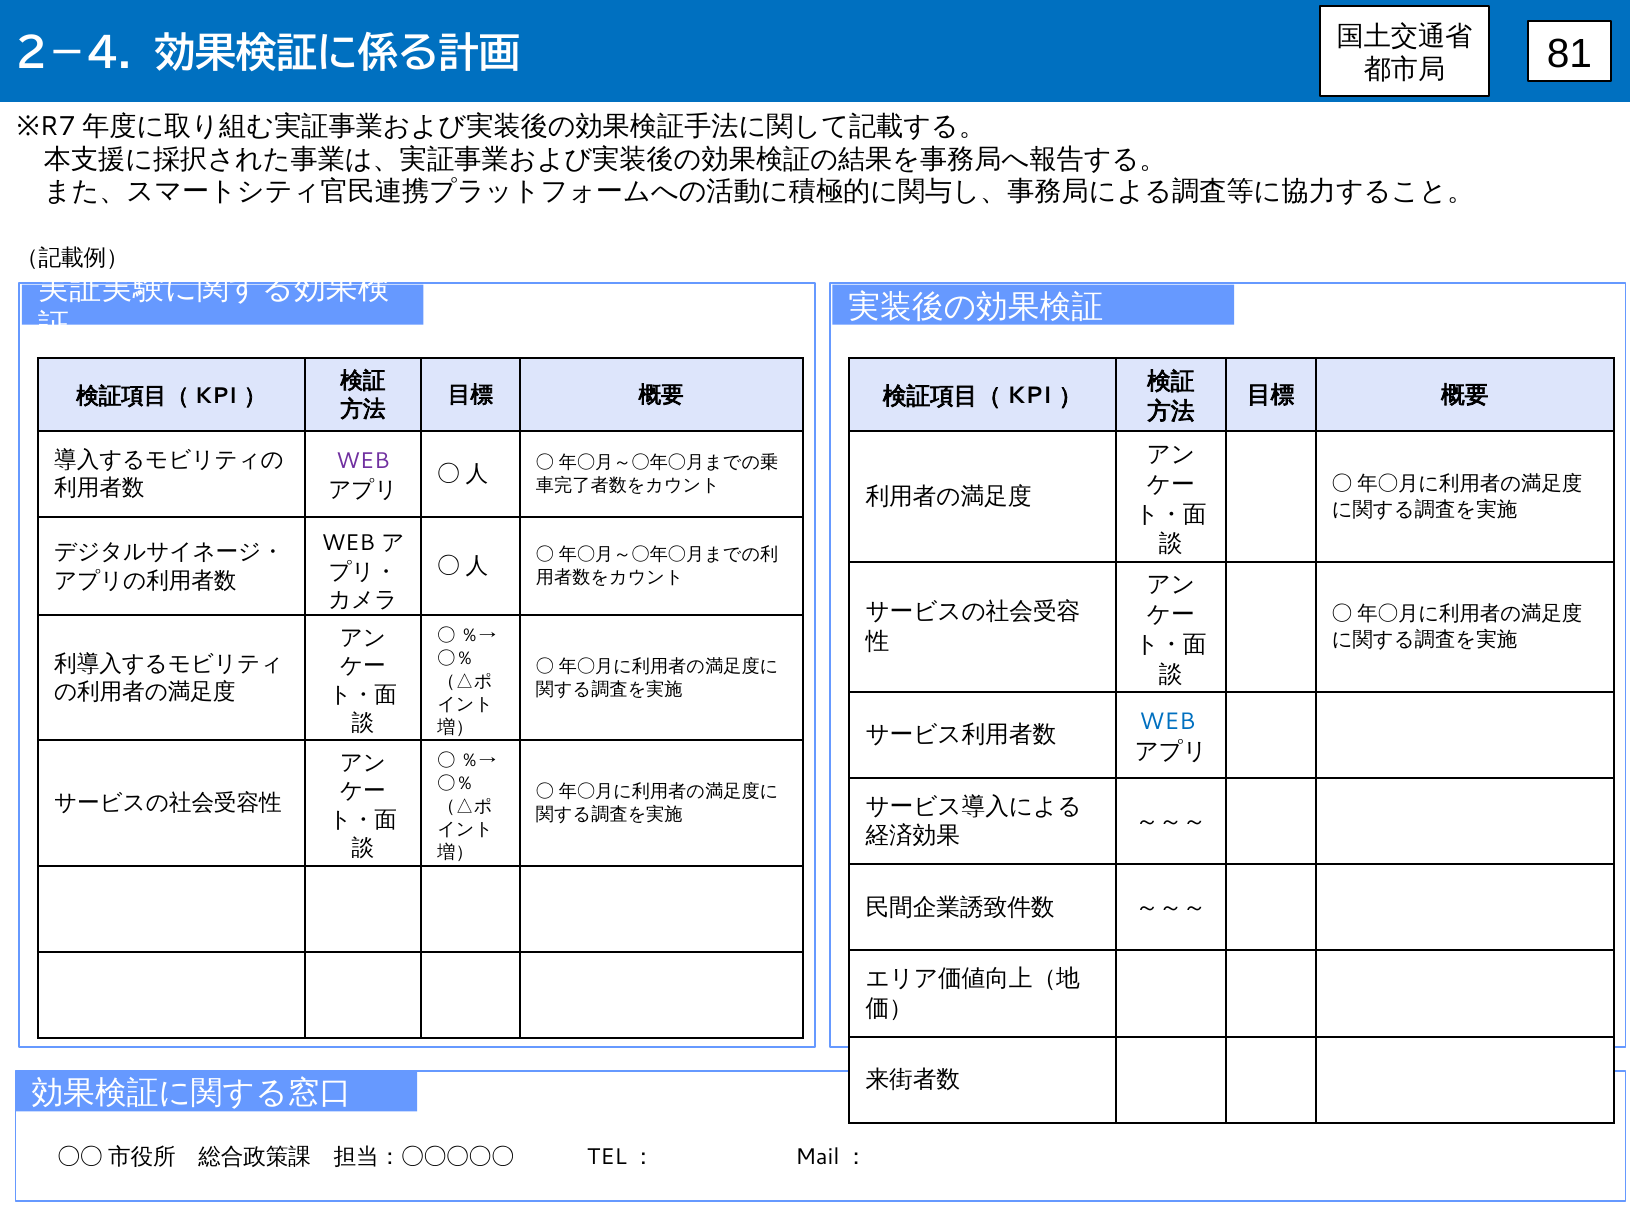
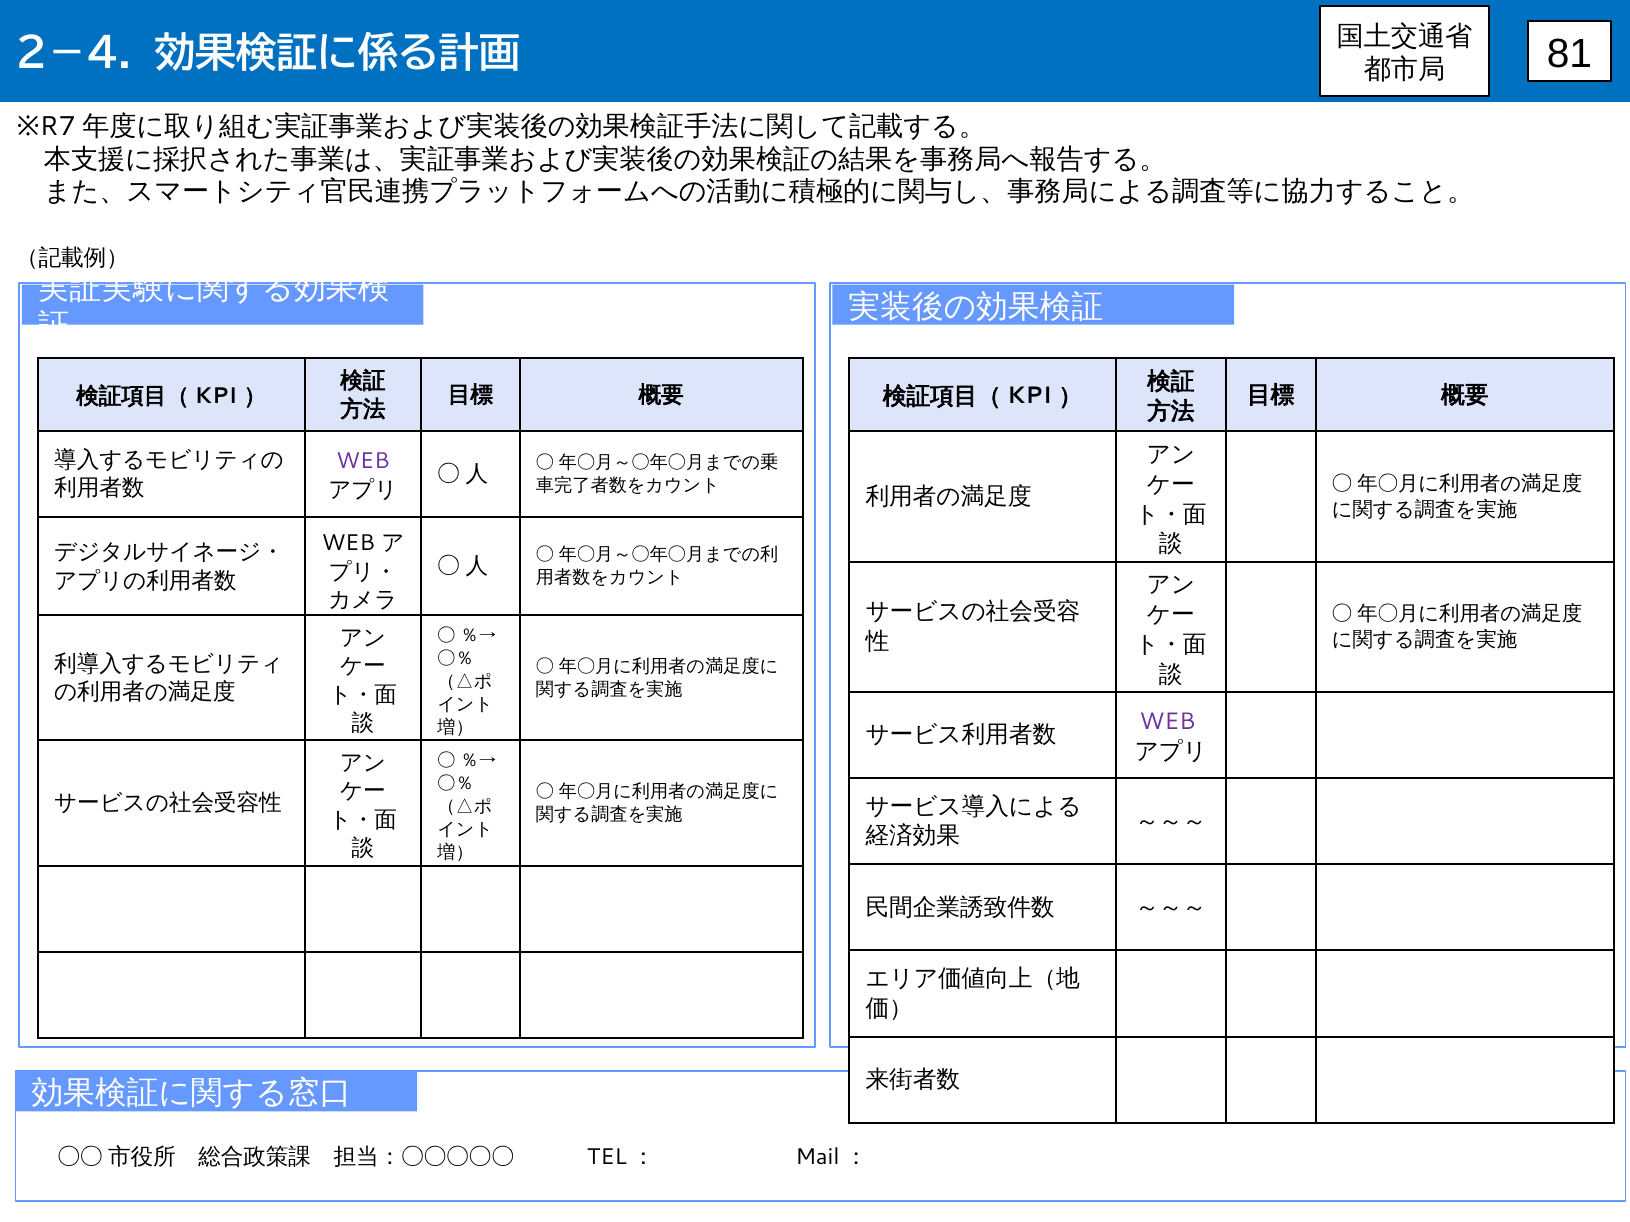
WEB colour: blue -> purple (1168, 722)
